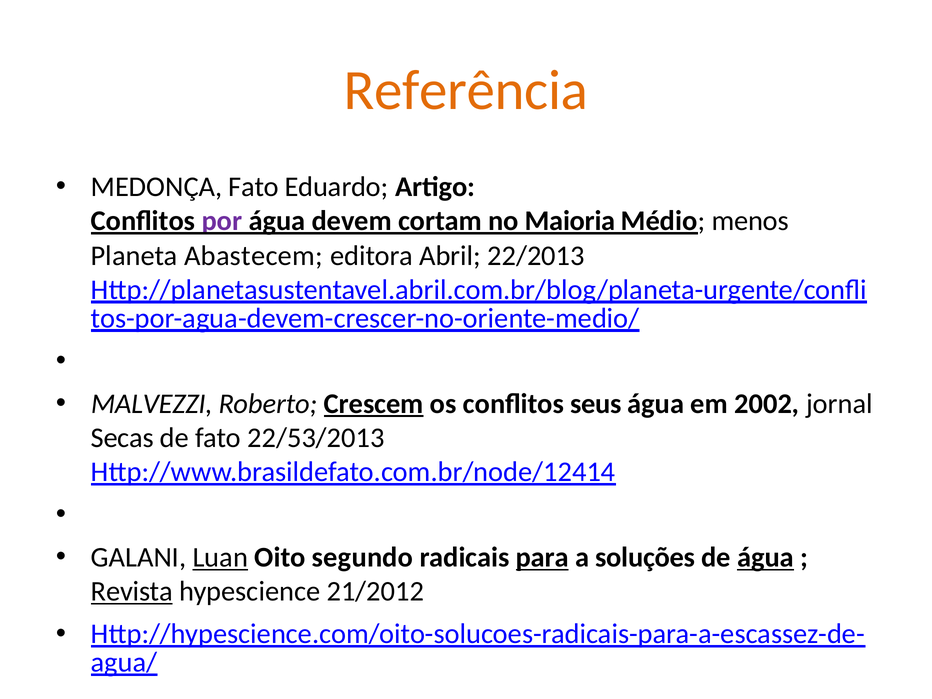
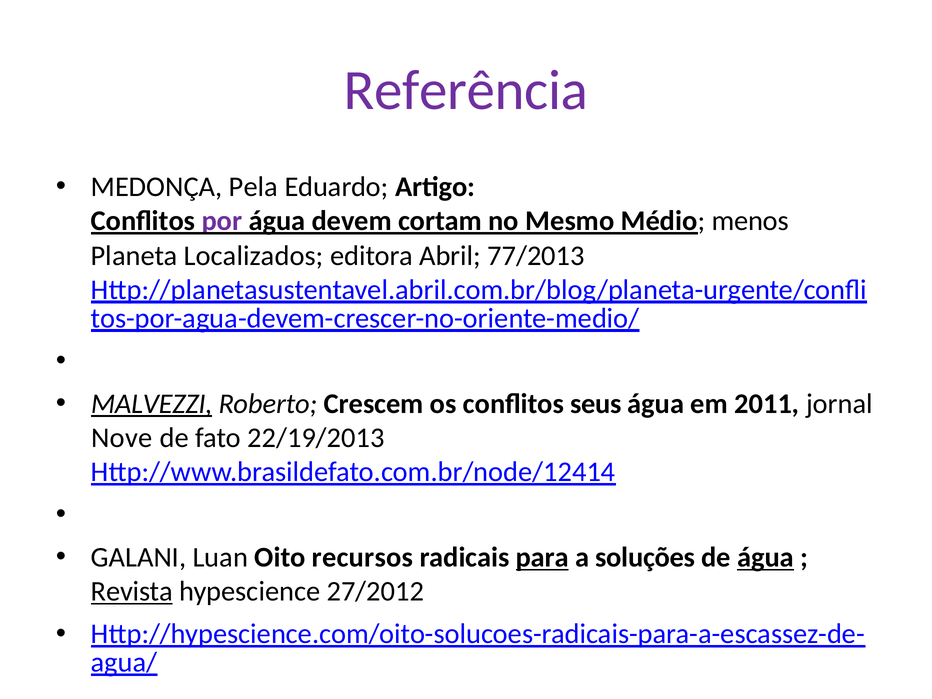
Referência colour: orange -> purple (466, 90)
MEDONÇA Fato: Fato -> Pela (253, 187)
Maioria: Maioria -> Mesmo (570, 221)
Abastecem: Abastecem -> Localizados (254, 256)
22/2013: 22/2013 -> 77/2013 (536, 256)
MALVEZZI underline: none -> present (152, 404)
Crescem underline: present -> none (374, 404)
2002: 2002 -> 2011 (767, 404)
Secas: Secas -> Nove (122, 438)
22/53/2013: 22/53/2013 -> 22/19/2013 (316, 438)
Luan underline: present -> none (220, 557)
segundo: segundo -> recursos (363, 557)
21/2012: 21/2012 -> 27/2012 (375, 592)
